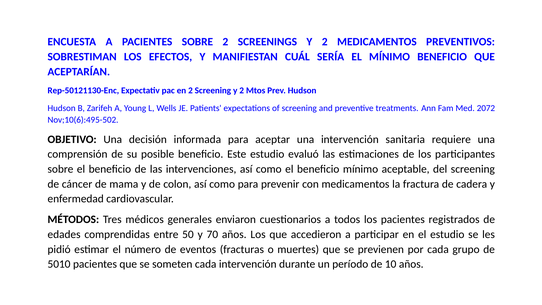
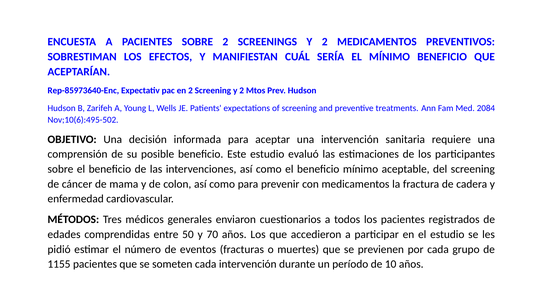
Rep-50121130-Enc: Rep-50121130-Enc -> Rep-85973640-Enc (83, 90)
2072: 2072 -> 2084 (486, 108)
5010: 5010 -> 1155 (59, 264)
